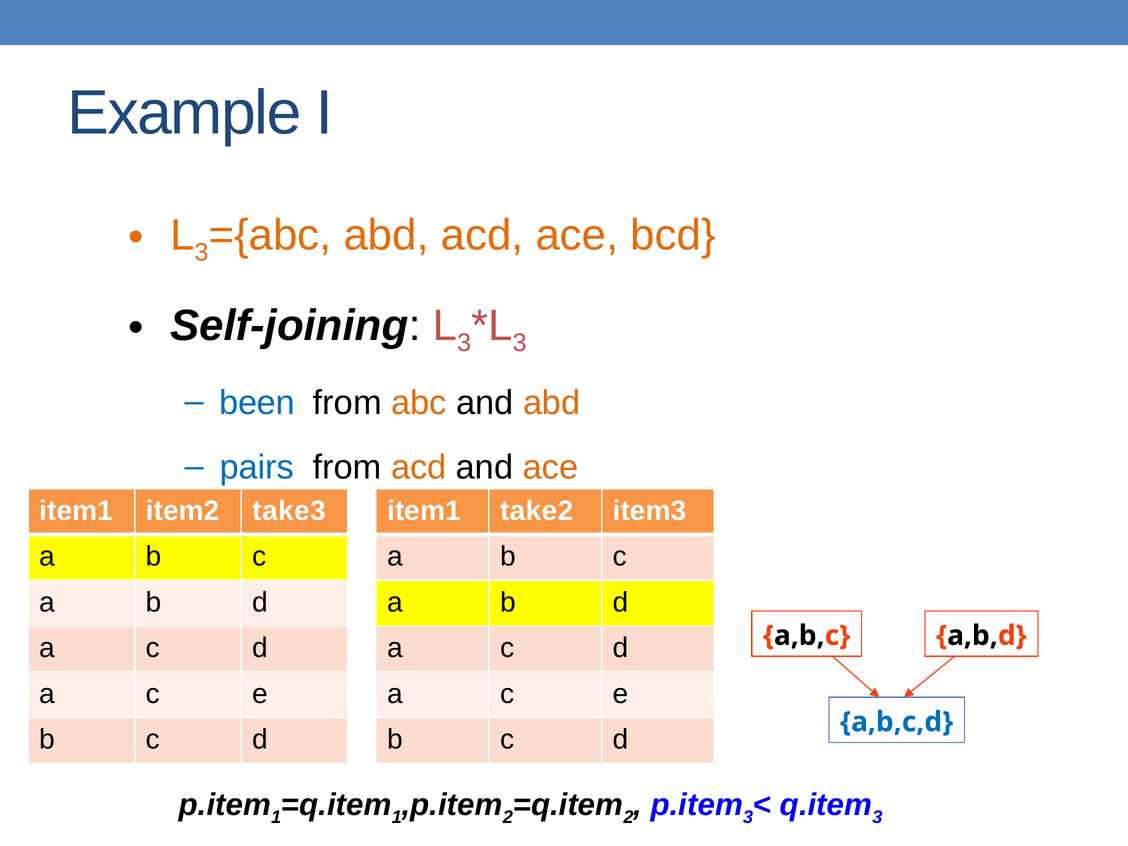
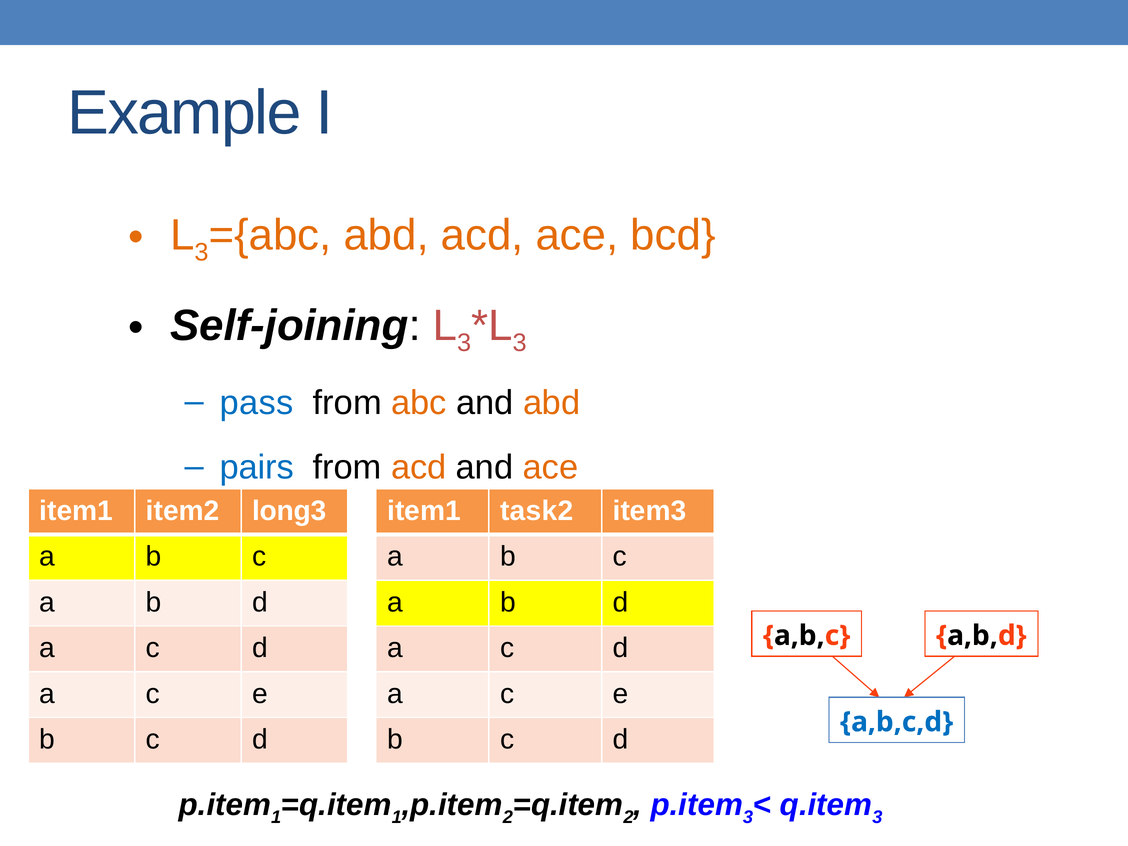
been: been -> pass (257, 403)
take3: take3 -> long3 (289, 511)
take2: take2 -> task2 (537, 511)
